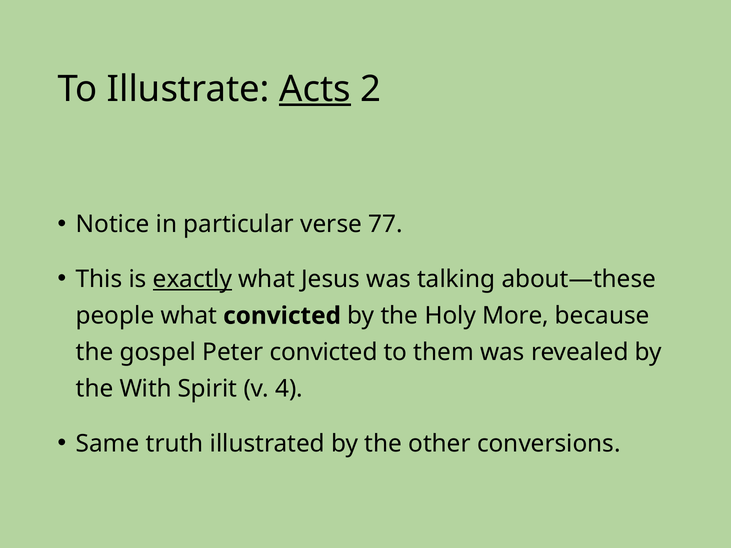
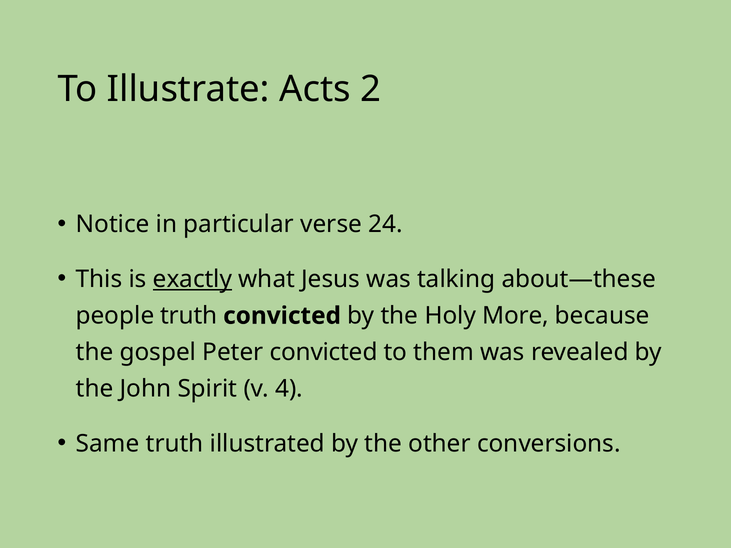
Acts underline: present -> none (315, 89)
77: 77 -> 24 (386, 225)
people what: what -> truth (189, 316)
With: With -> John (145, 389)
